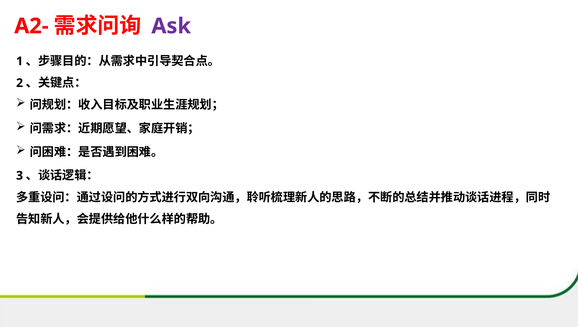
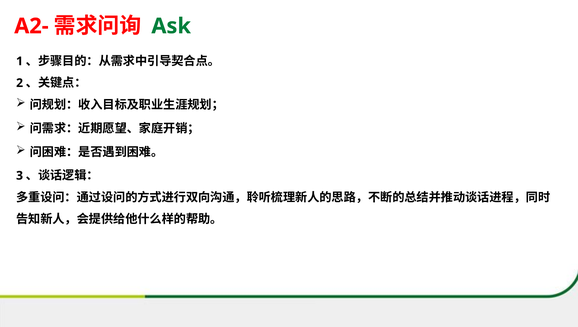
Ask colour: purple -> green (171, 26)
